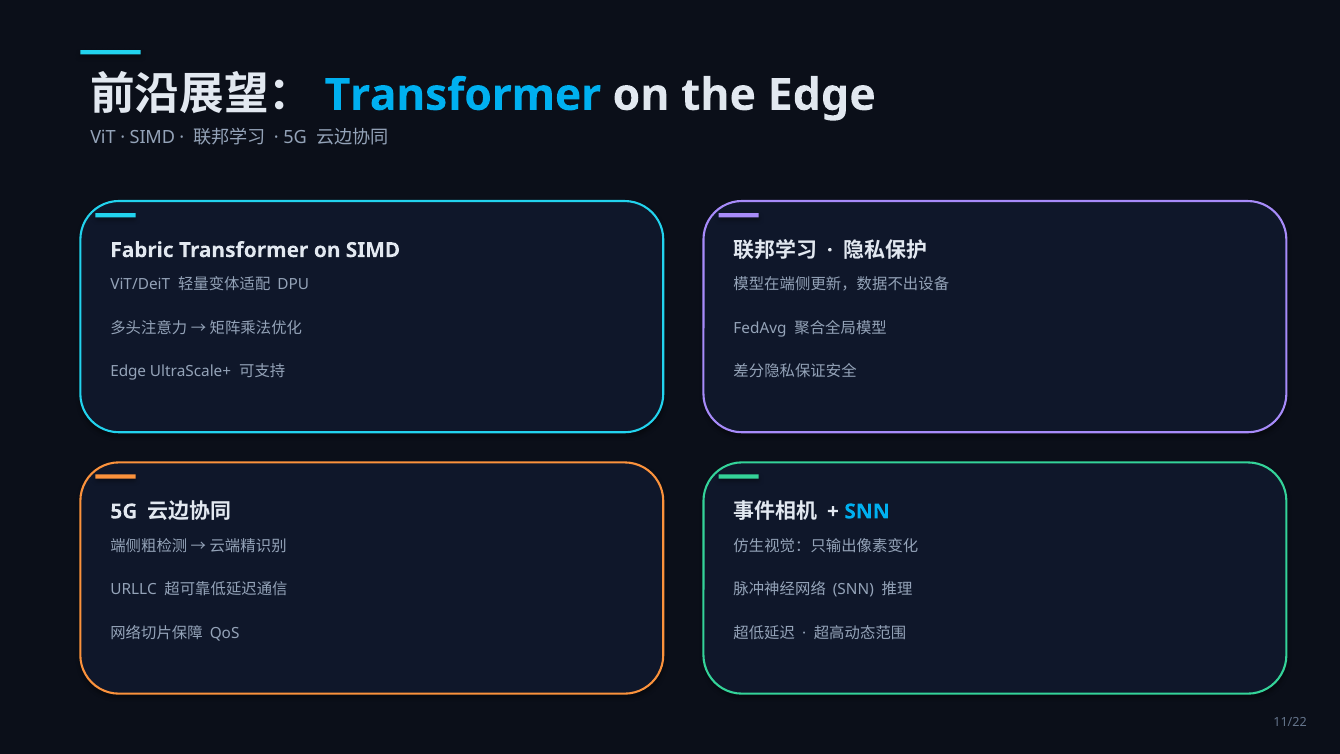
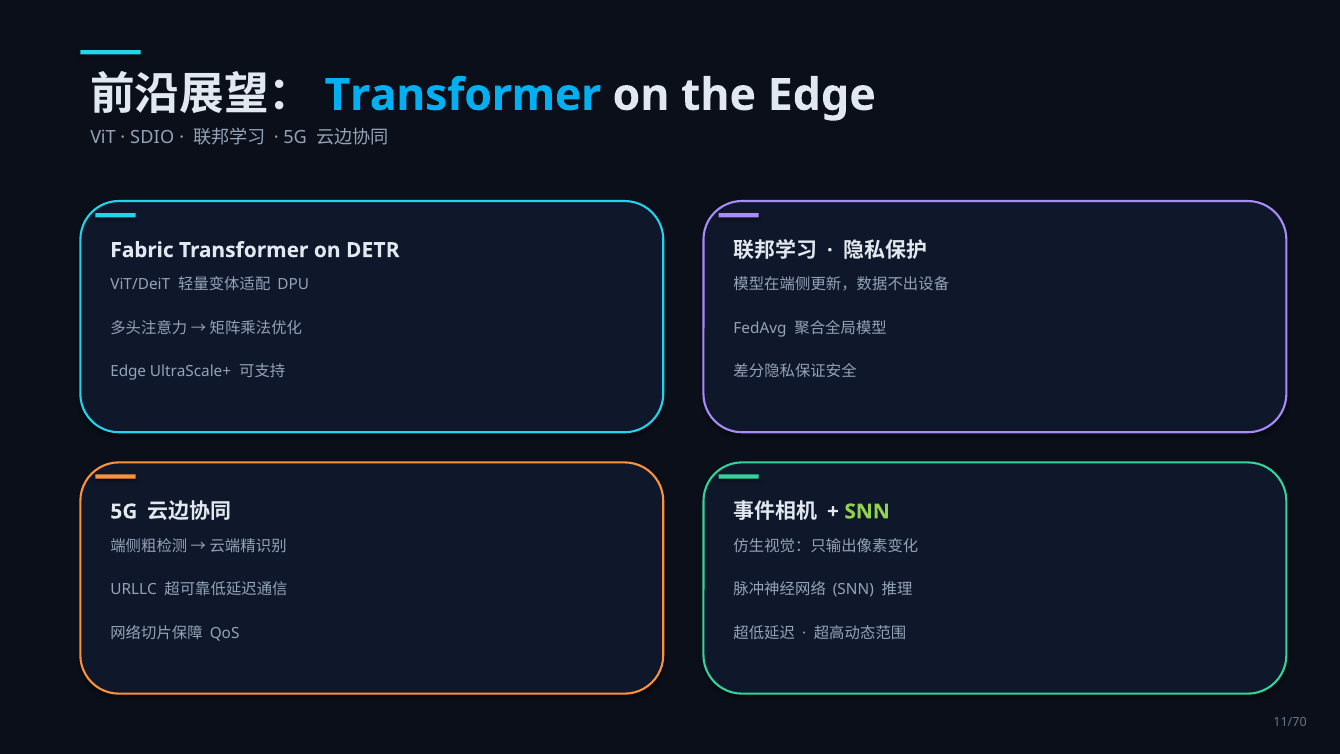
SIMD: SIMD -> SDIO (152, 138)
on SIMD: SIMD -> DETR (373, 250)
SNN colour: light blue -> light green (867, 511)
11/22: 11/22 -> 11/70 (1290, 722)
